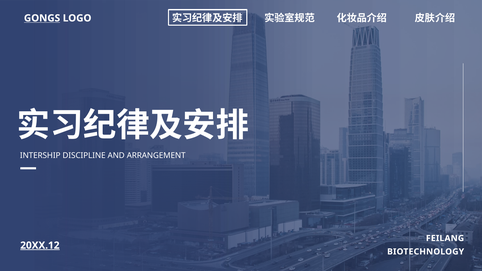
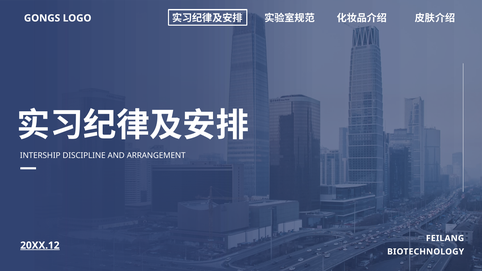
GONGS underline: present -> none (42, 18)
